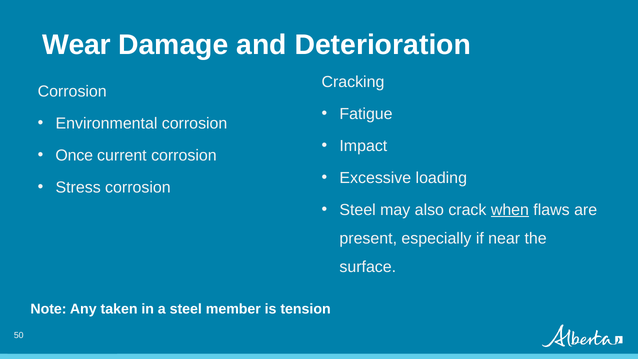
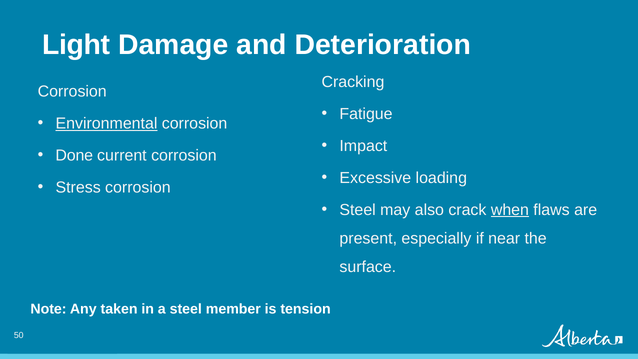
Wear: Wear -> Light (76, 45)
Environmental underline: none -> present (107, 124)
Once: Once -> Done (74, 155)
